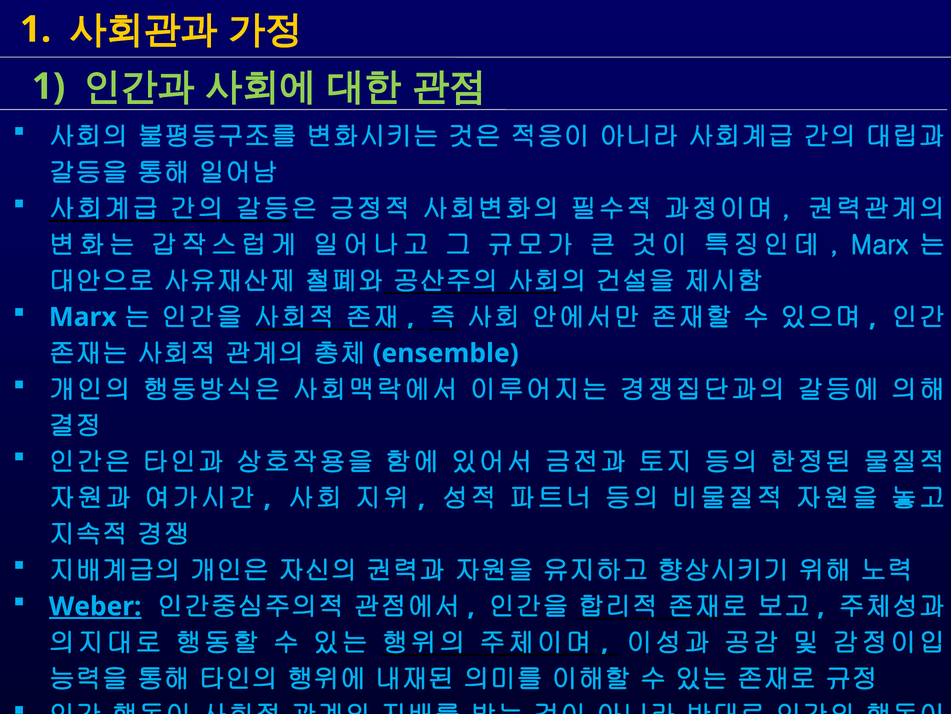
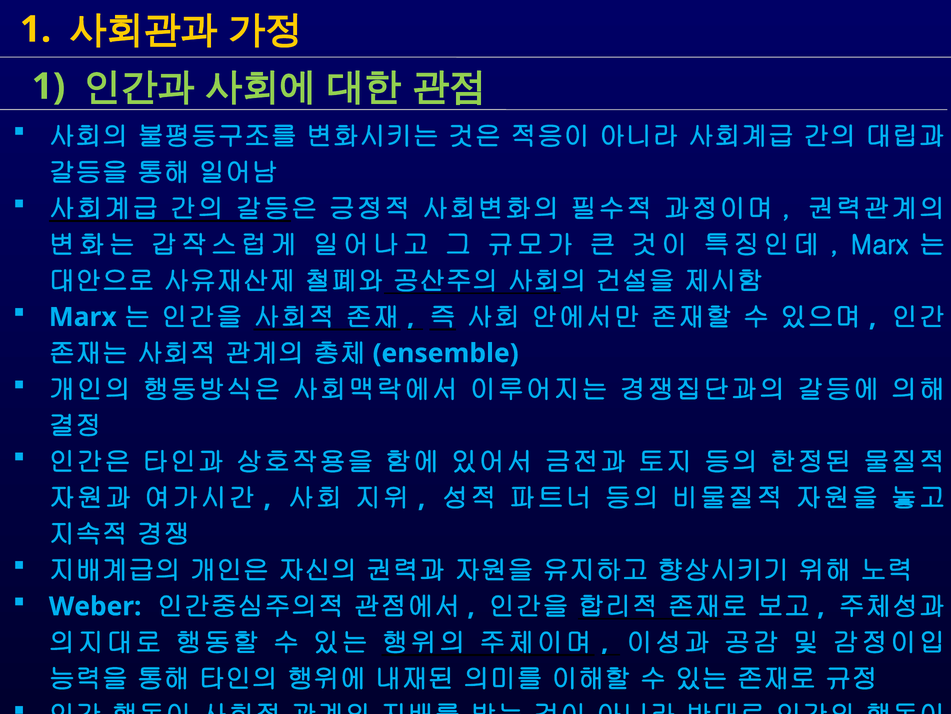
Weber underline: present -> none (95, 606)
